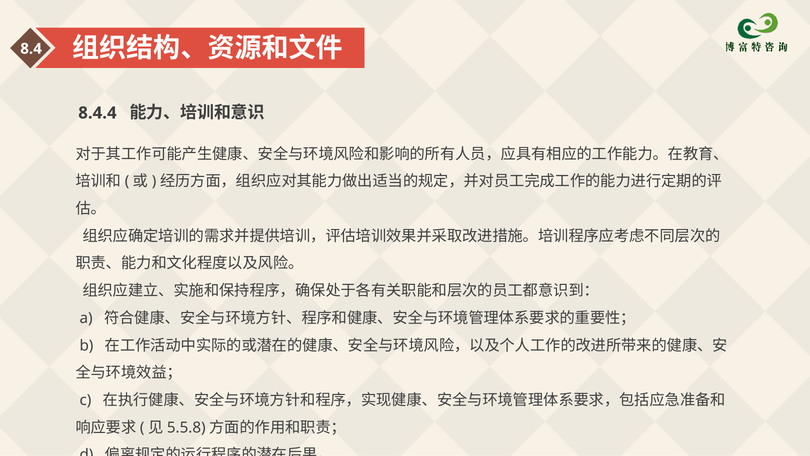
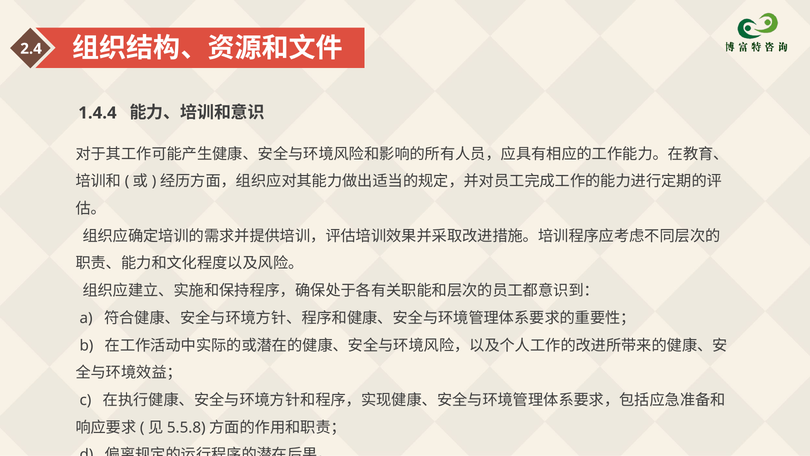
8.4: 8.4 -> 2.4 (31, 49)
8.4.4: 8.4.4 -> 1.4.4 (97, 113)
